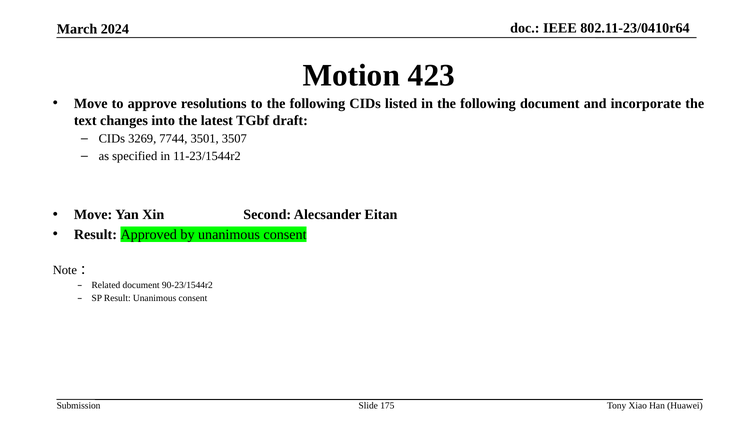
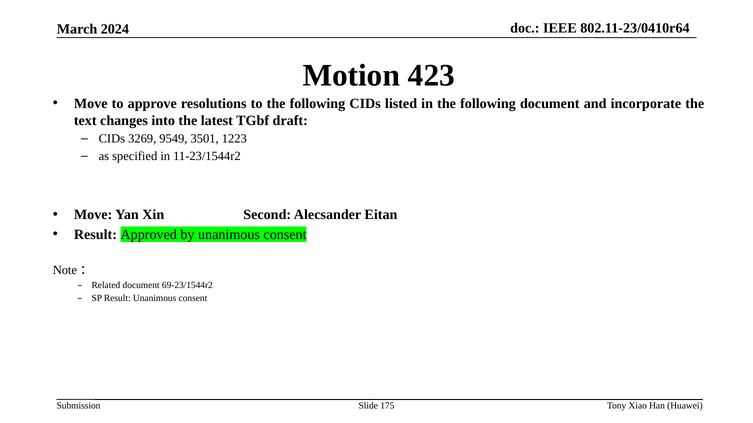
7744: 7744 -> 9549 (173, 139)
3507: 3507 -> 1223 (234, 139)
90-23/1544r2: 90-23/1544r2 -> 69-23/1544r2 (187, 286)
